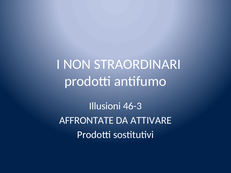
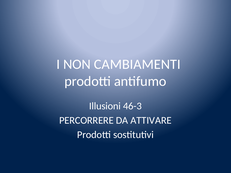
STRAORDINARI: STRAORDINARI -> CAMBIAMENTI (137, 64)
AFFRONTATE: AFFRONTATE -> PERCORRERE (86, 121)
